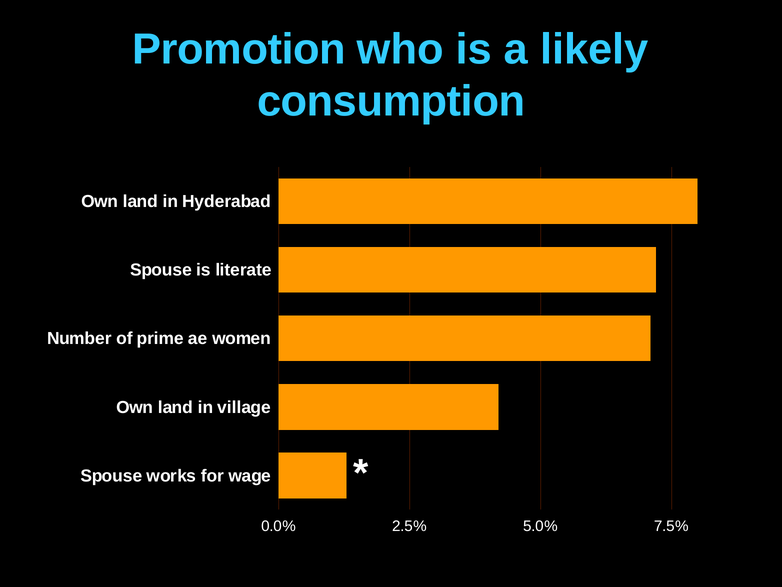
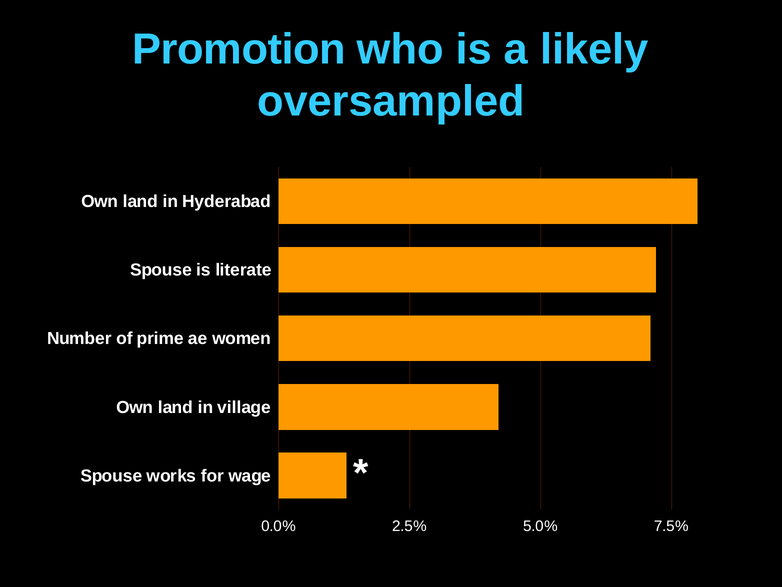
consumption: consumption -> oversampled (391, 101)
